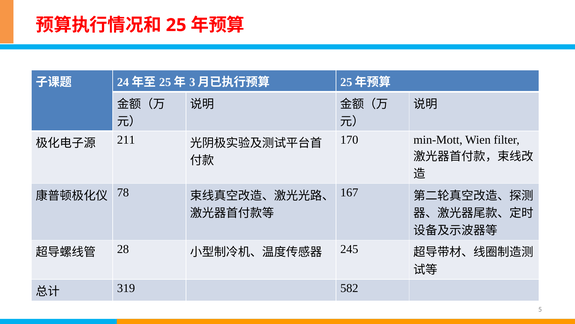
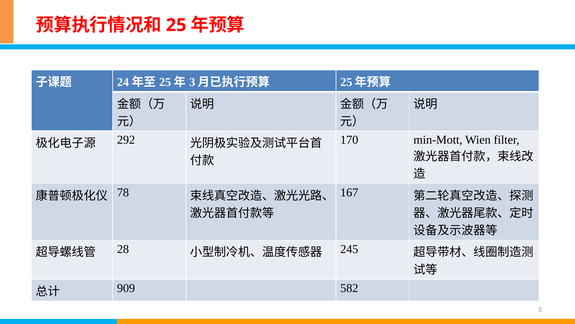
211: 211 -> 292 (126, 140)
319: 319 -> 909 (126, 288)
